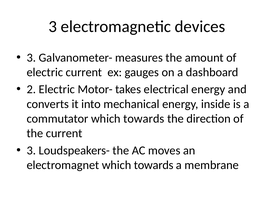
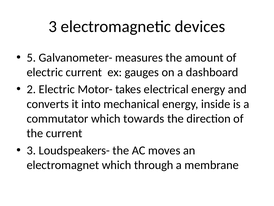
3: 3 -> 5 (31, 57)
electromagnet which towards: towards -> through (154, 165)
